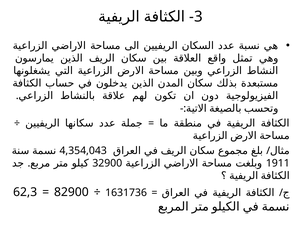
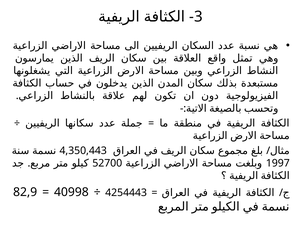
4,354,043: 4,354,043 -> 4,350,443 (83, 151)
32900: 32900 -> 52700 (107, 163)
1911: 1911 -> 1997 (278, 163)
62,3: 62,3 -> 82,9 (25, 192)
82900: 82900 -> 40998 (71, 192)
1631736: 1631736 -> 4254443 (126, 192)
